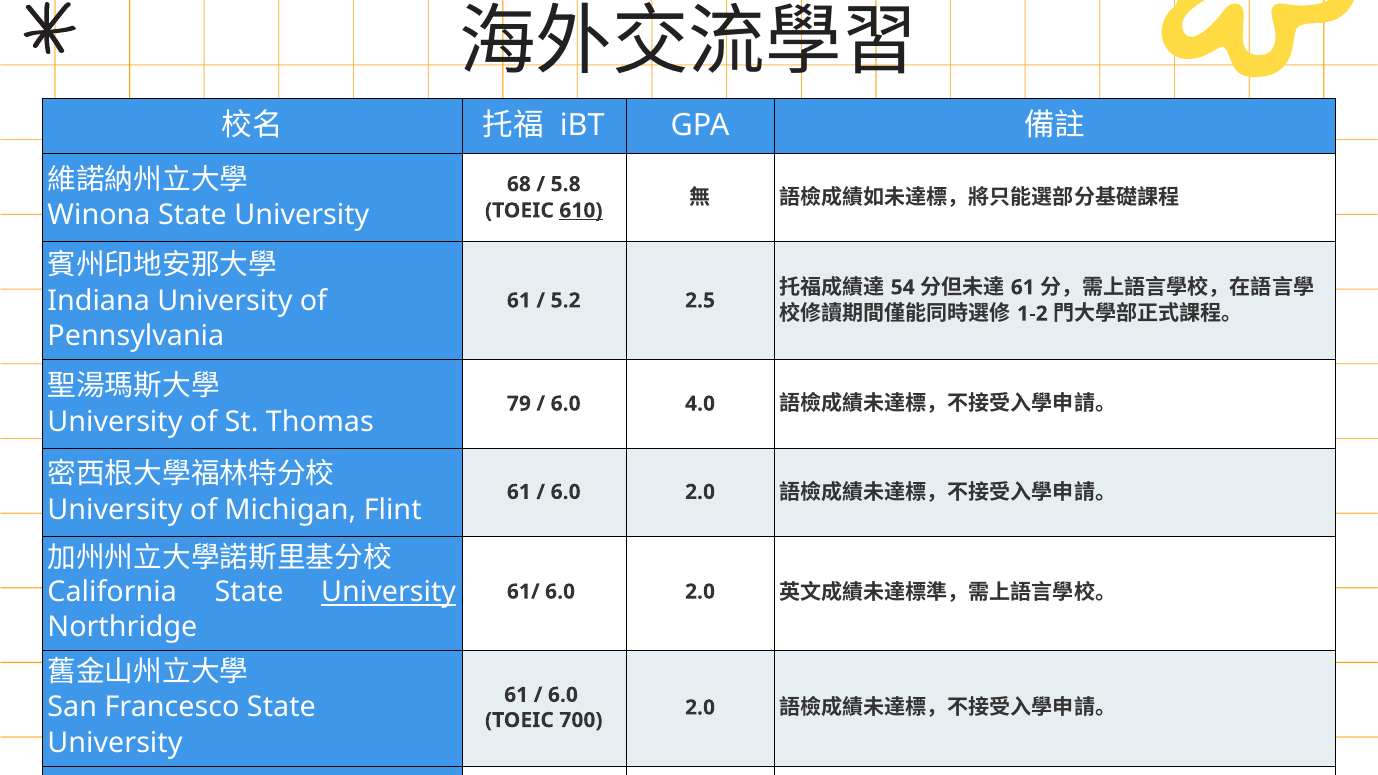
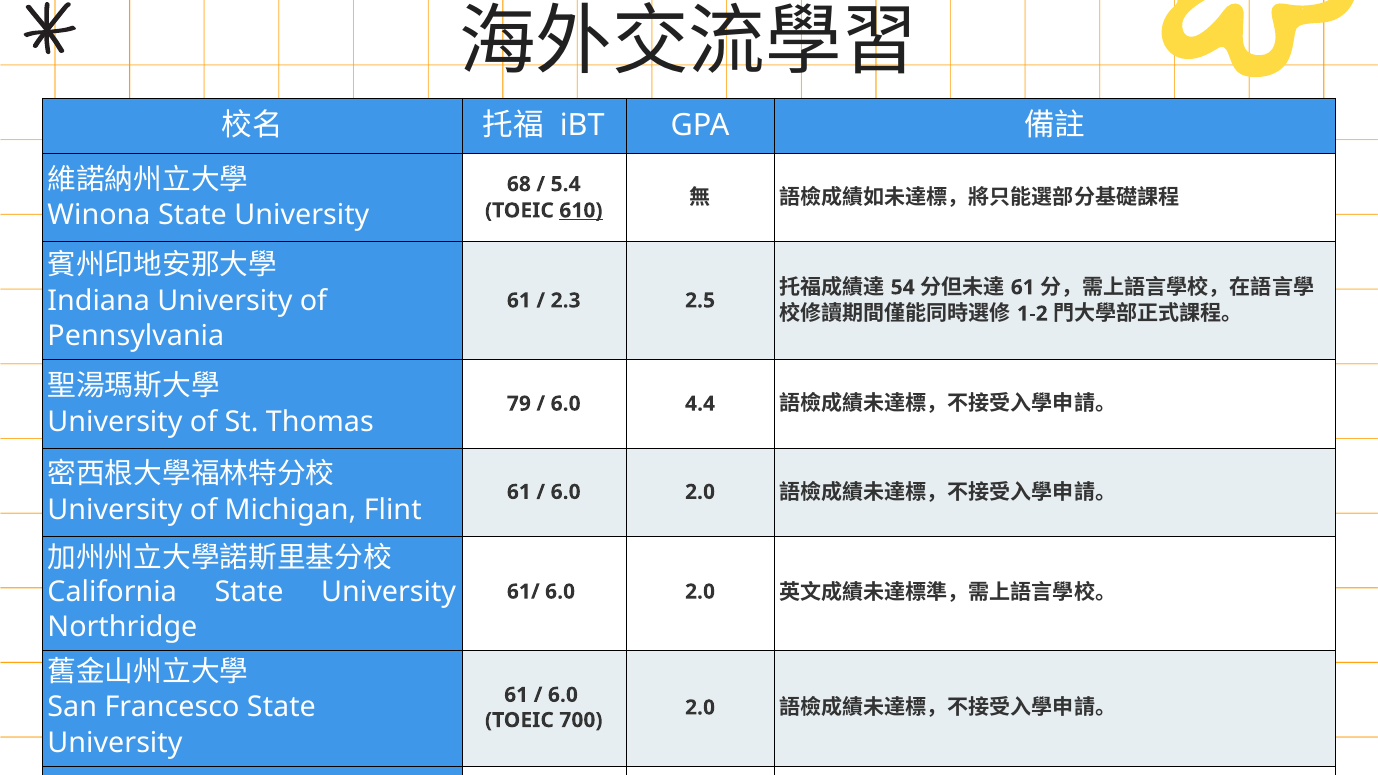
5.8: 5.8 -> 5.4 (566, 184)
5.2: 5.2 -> 2.3 (566, 301)
4.0: 4.0 -> 4.4 (700, 404)
University underline: present -> none (389, 592)
